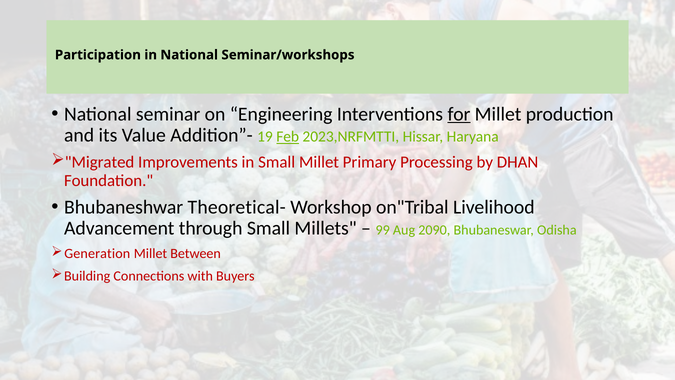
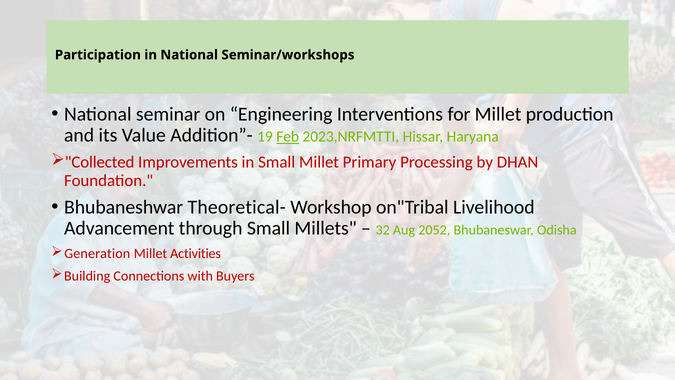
for underline: present -> none (459, 114)
Migrated: Migrated -> Collected (100, 162)
99: 99 -> 32 (383, 230)
2090: 2090 -> 2052 (434, 230)
Between: Between -> Activities (196, 254)
